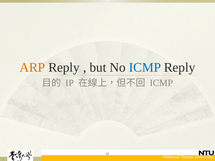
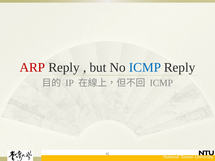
ARP colour: orange -> red (32, 68)
